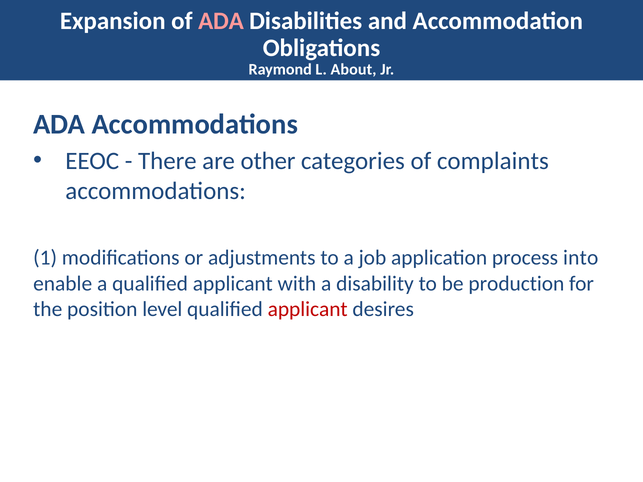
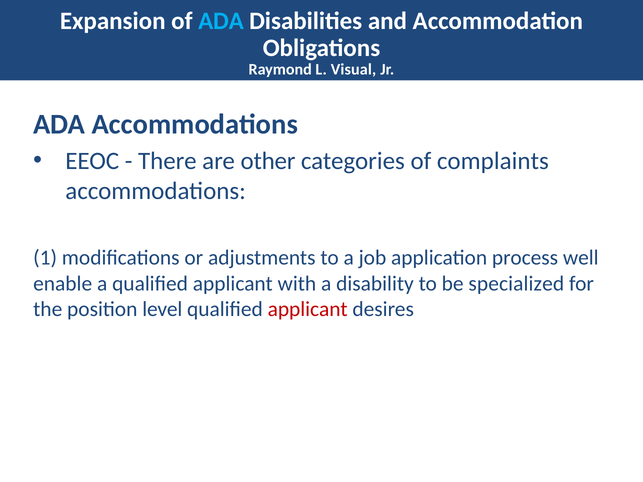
ADA colour: pink -> light blue (221, 21)
About: About -> Visual (353, 69)
into: into -> well (581, 258)
production: production -> specialized (516, 284)
